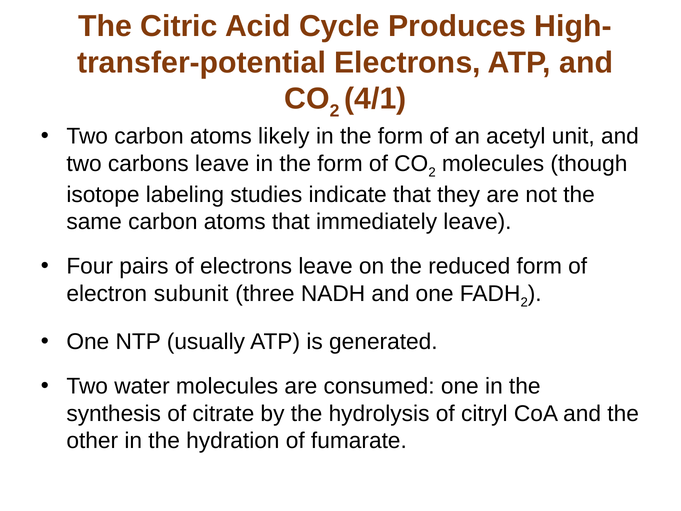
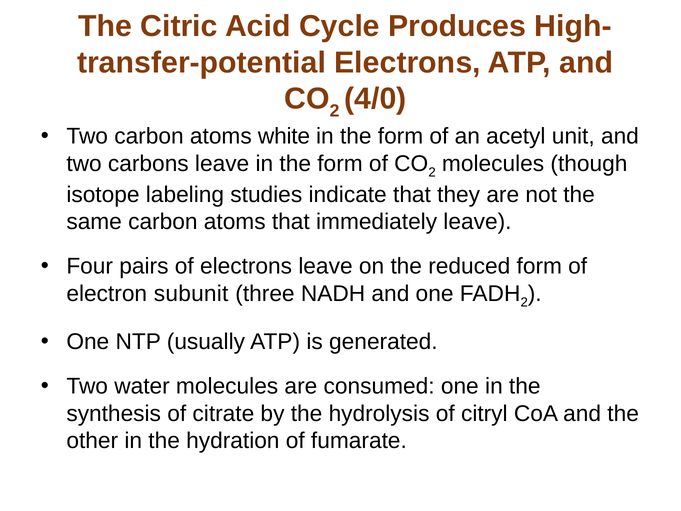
4/1: 4/1 -> 4/0 (375, 99)
likely: likely -> white (284, 136)
